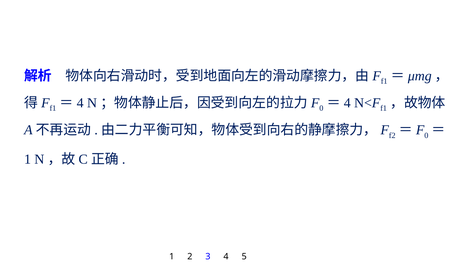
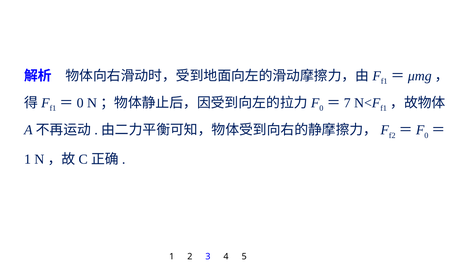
4: 4 -> 0 (80, 103)
4: 4 -> 7 (347, 103)
